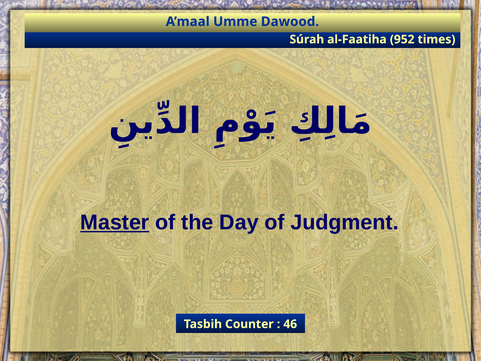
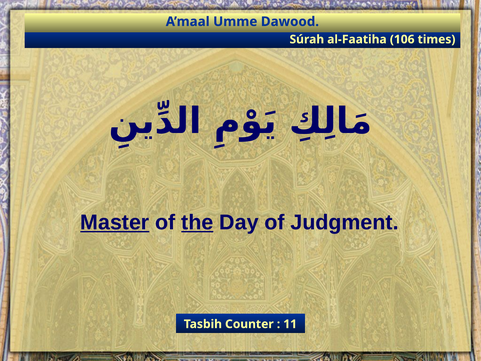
952: 952 -> 106 (402, 39)
the underline: none -> present (197, 222)
46: 46 -> 11 (290, 324)
